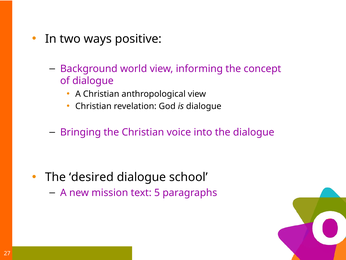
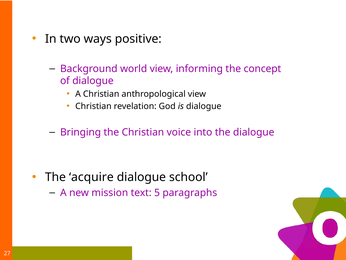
desired: desired -> acquire (91, 177)
